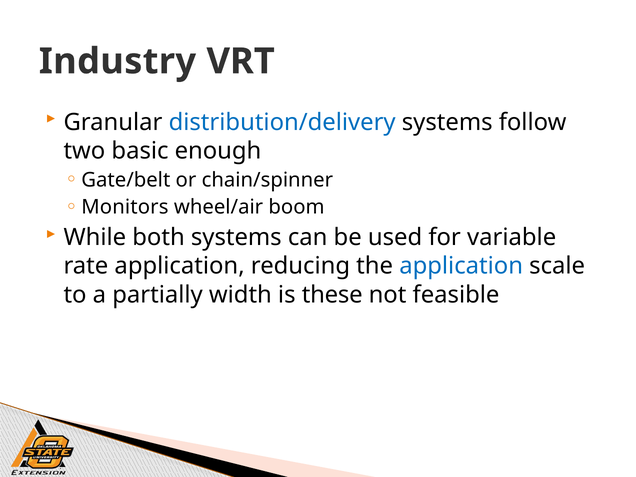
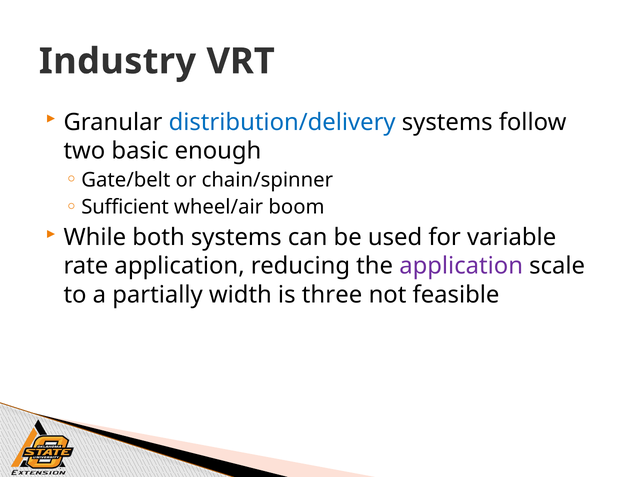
Monitors: Monitors -> Sufficient (125, 207)
application colour: blue -> purple (461, 266)
these: these -> three (332, 295)
